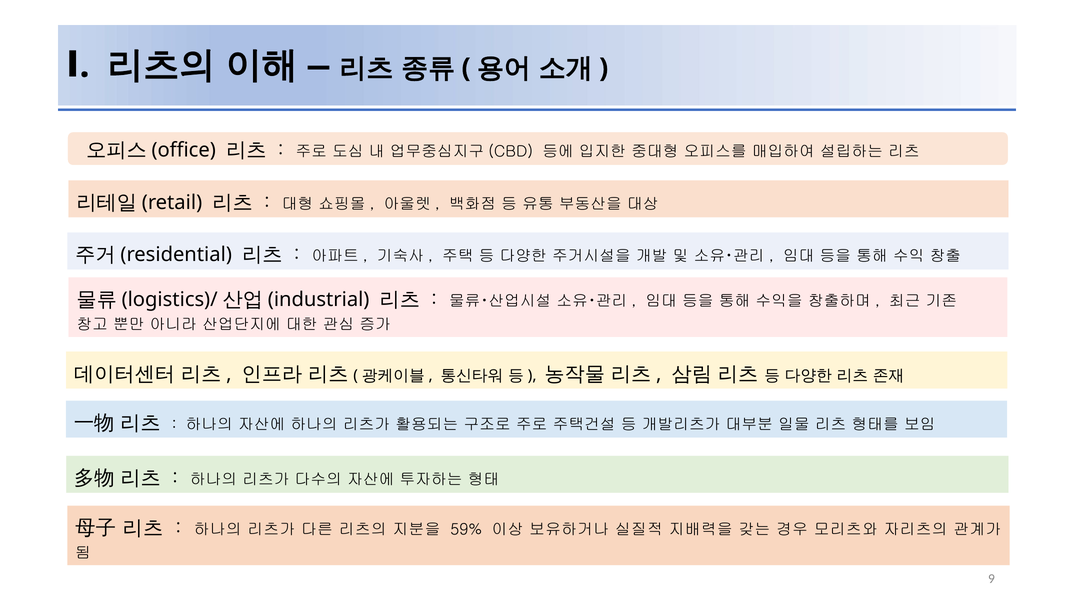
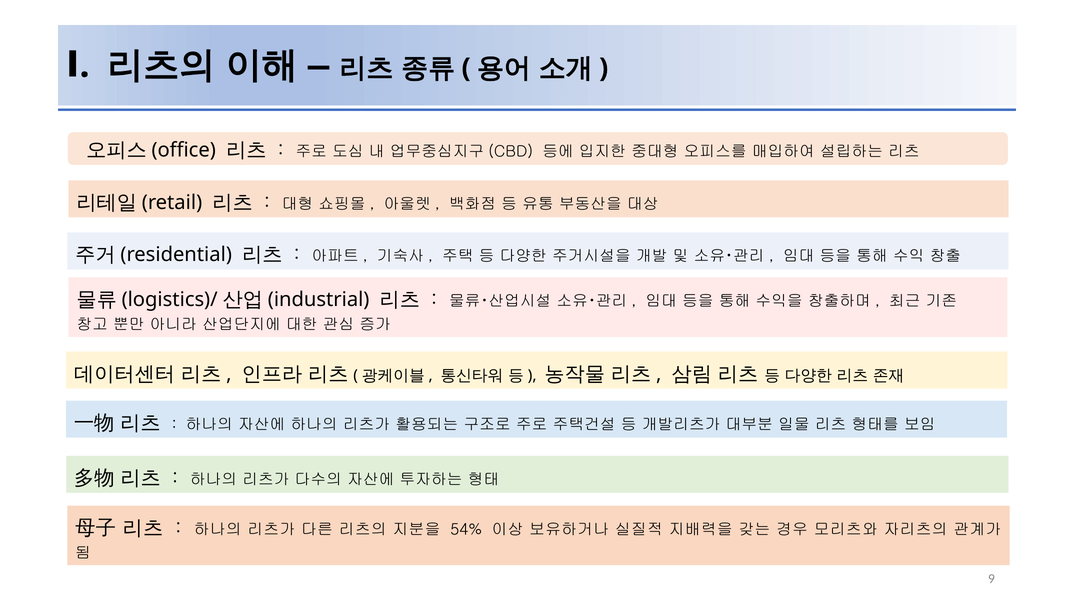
59%: 59% -> 54% (466, 529)
